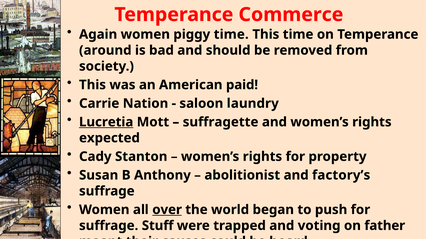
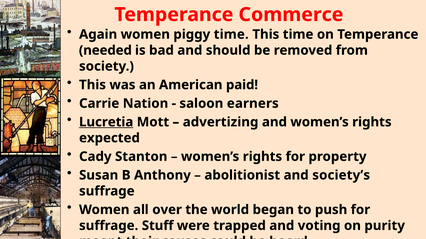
around: around -> needed (105, 50)
laundry: laundry -> earners (253, 104)
suffragette: suffragette -> advertizing (221, 122)
factory’s: factory’s -> society’s (341, 176)
over underline: present -> none (167, 210)
father: father -> purity (385, 226)
